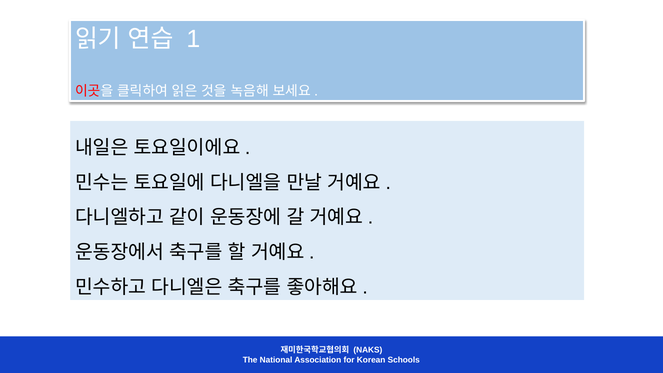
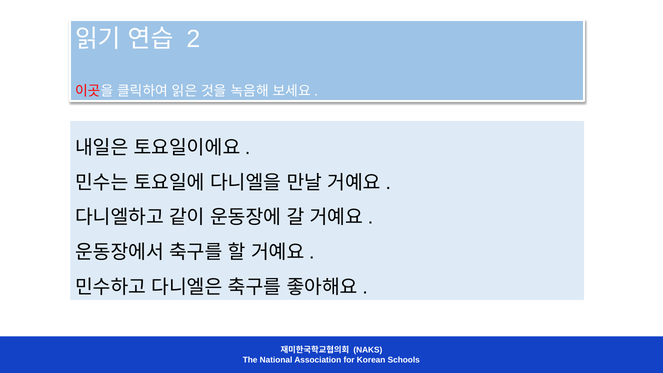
1: 1 -> 2 (193, 39)
